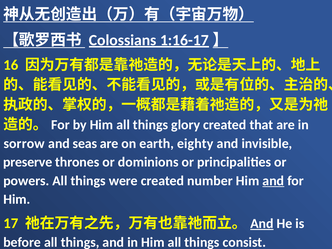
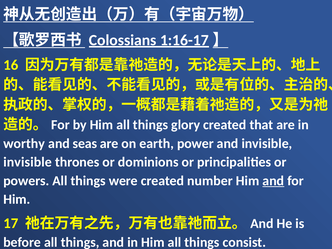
sorrow: sorrow -> worthy (24, 144)
eighty: eighty -> power (195, 144)
preserve: preserve -> invisible (28, 162)
And underline: present -> none (262, 224)
